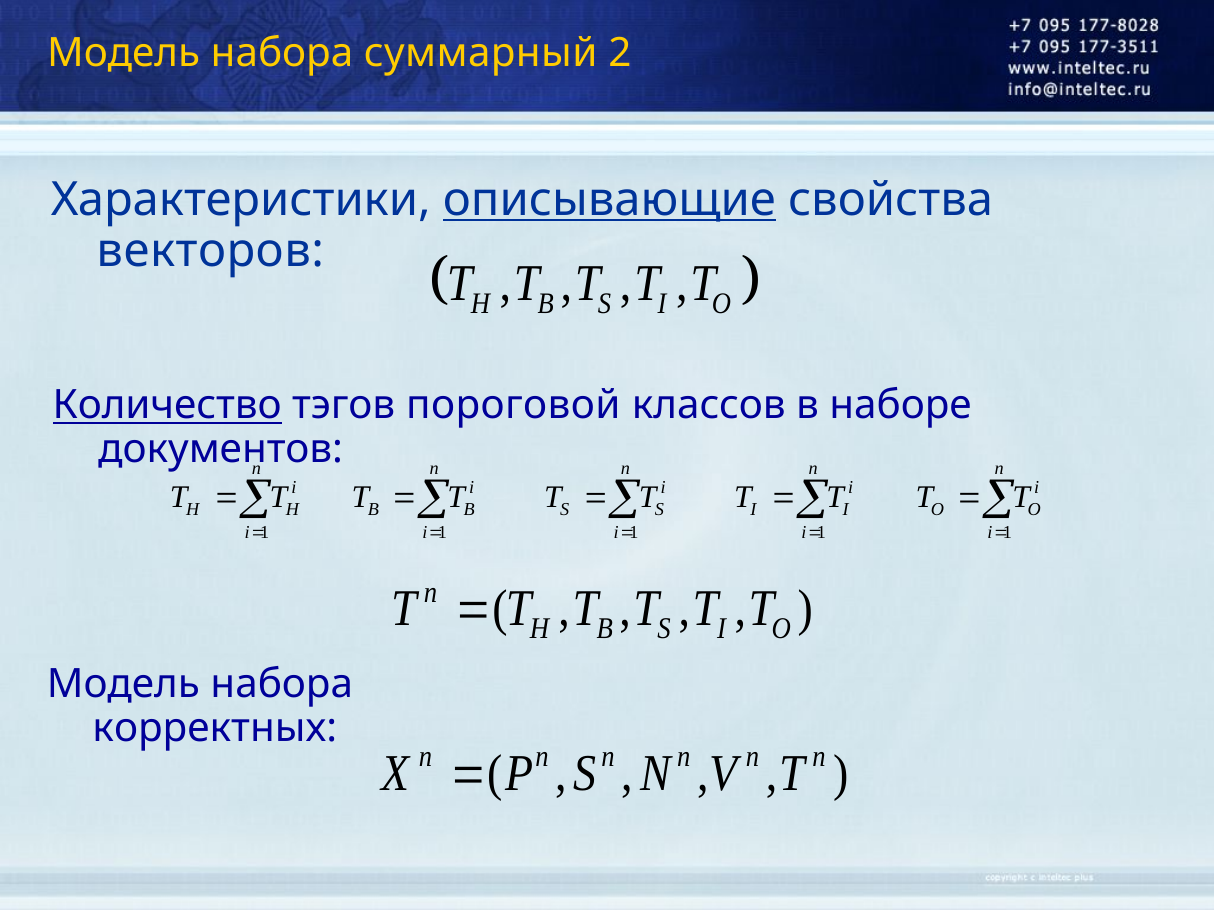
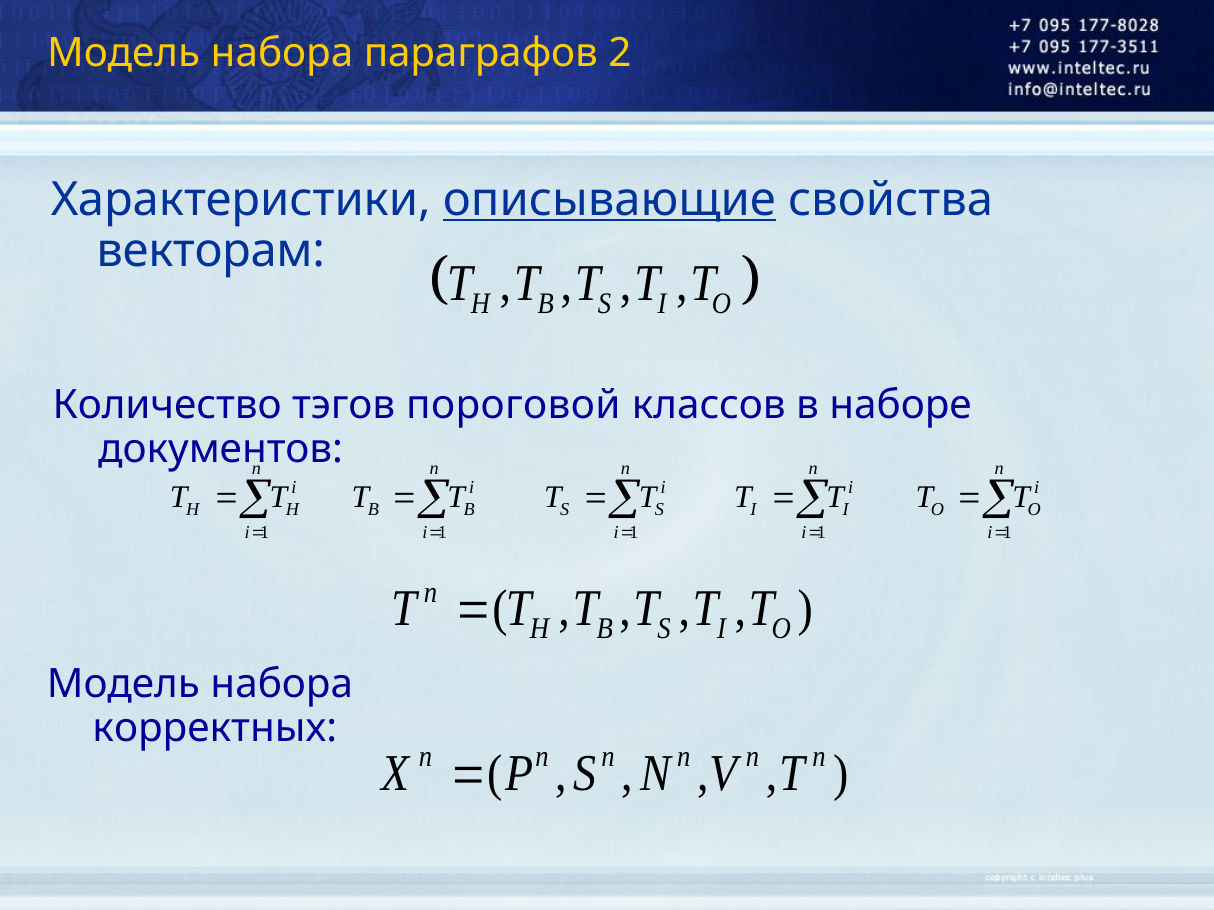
суммарный: суммарный -> параграфов (481, 54)
векторов: векторов -> векторам (211, 251)
Количество underline: present -> none (167, 406)
